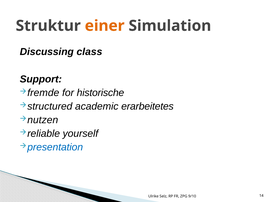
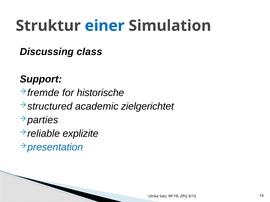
einer colour: orange -> blue (105, 26)
erarbeitetes: erarbeitetes -> zielgerichtet (147, 107)
nutzen: nutzen -> parties (43, 120)
yourself: yourself -> explizite (81, 134)
